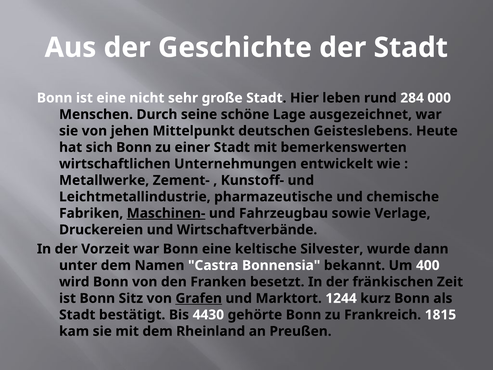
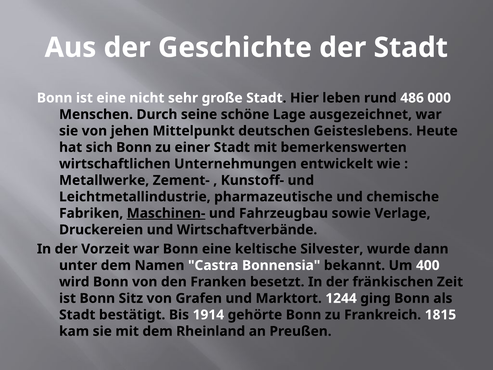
284: 284 -> 486 (412, 98)
Grafen underline: present -> none (199, 298)
kurz: kurz -> ging (375, 298)
4430: 4430 -> 1914 (208, 315)
